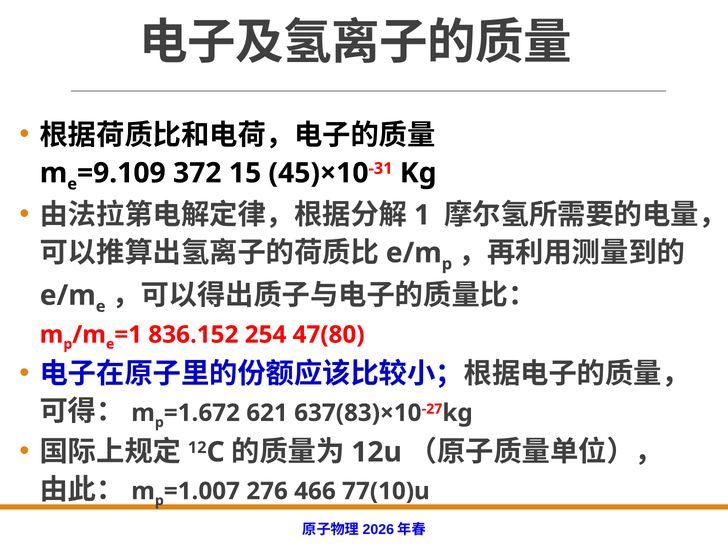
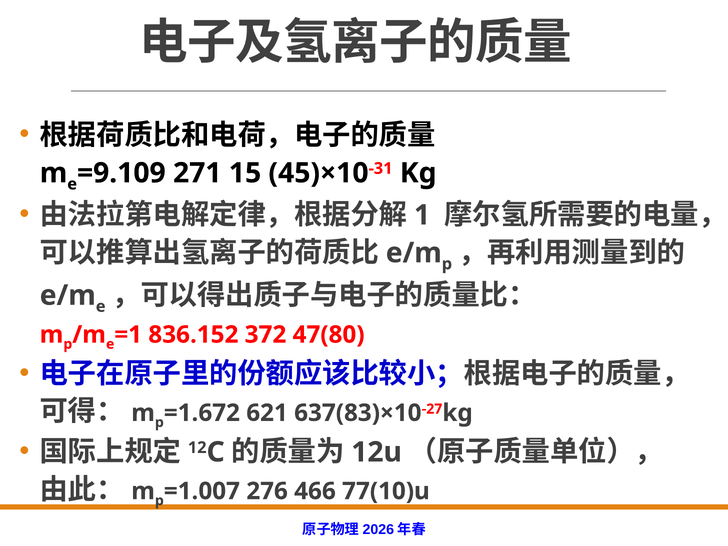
372: 372 -> 271 (197, 173)
254: 254 -> 372 (266, 335)
